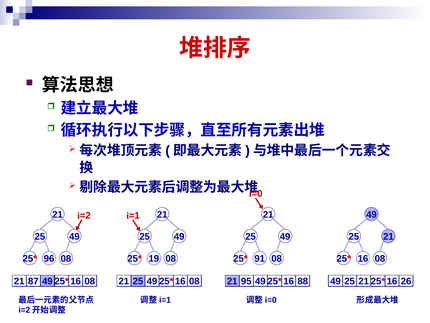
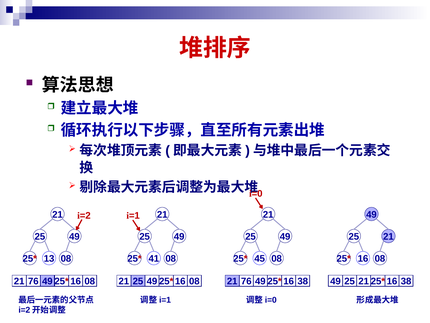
96: 96 -> 13 (49, 258)
19: 19 -> 41 (154, 258)
91: 91 -> 45 (260, 258)
87: 87 -> 76 (33, 281)
95: 95 -> 76 (246, 281)
88: 88 -> 38 (303, 281)
26: 26 -> 38 (406, 281)
